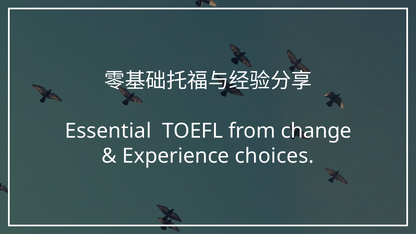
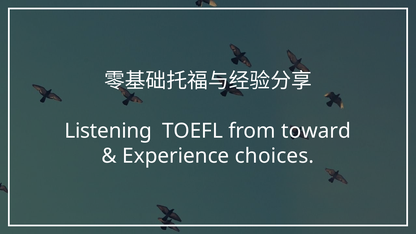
Essential: Essential -> Listening (108, 131)
change: change -> toward (316, 131)
